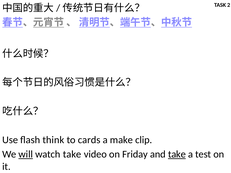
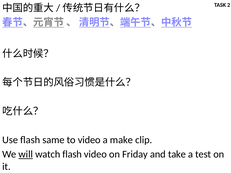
think: think -> same (53, 140)
to cards: cards -> video (89, 140)
watch take: take -> flash (72, 154)
take underline: present -> none (177, 154)
